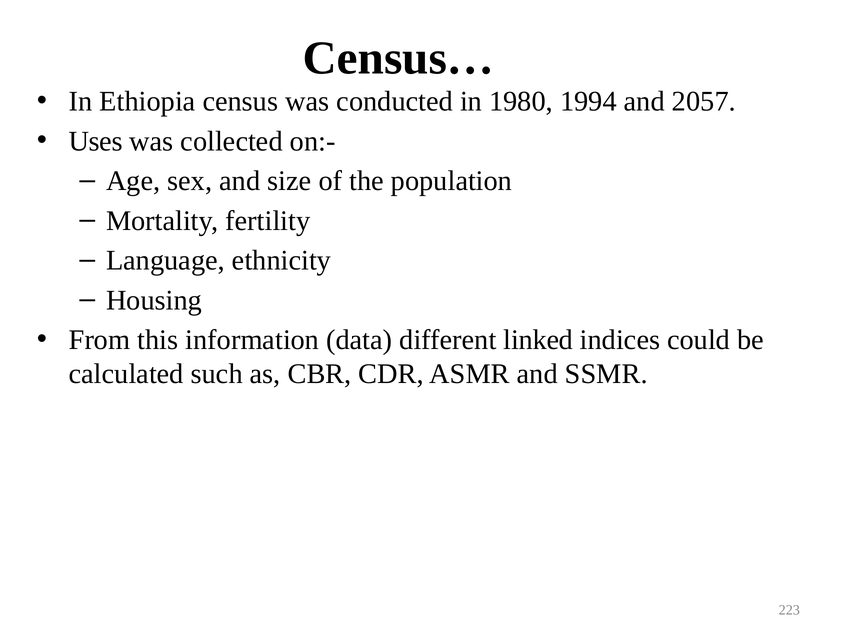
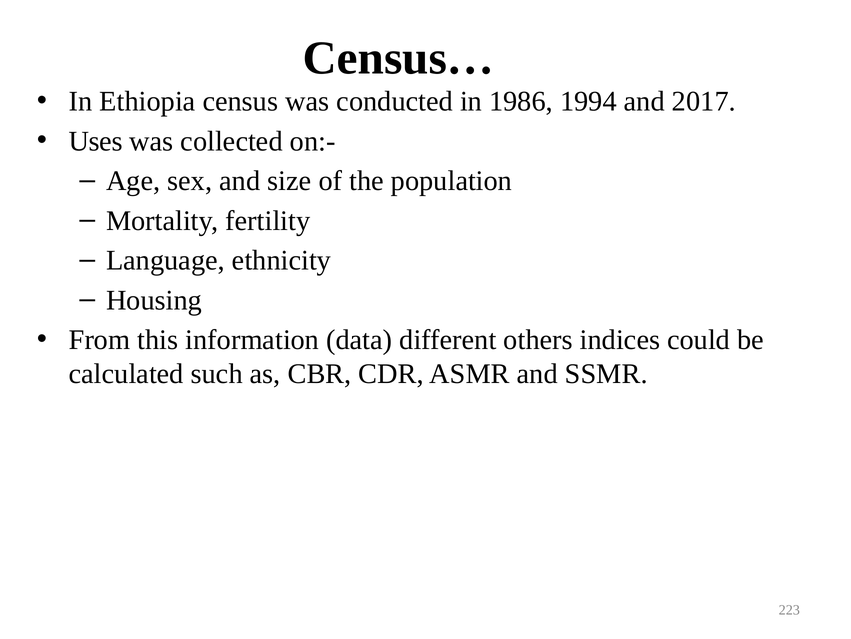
1980: 1980 -> 1986 (521, 101)
2057: 2057 -> 2017 (704, 101)
linked: linked -> others (538, 339)
